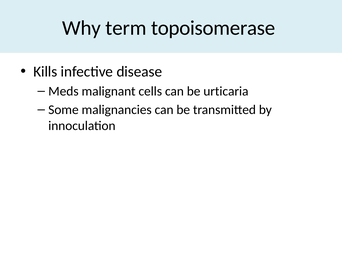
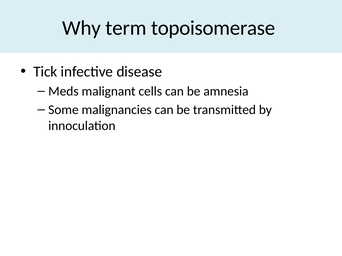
Kills: Kills -> Tick (45, 72)
urticaria: urticaria -> amnesia (226, 91)
